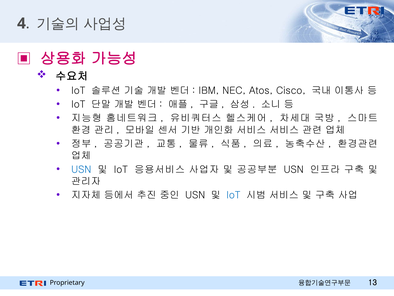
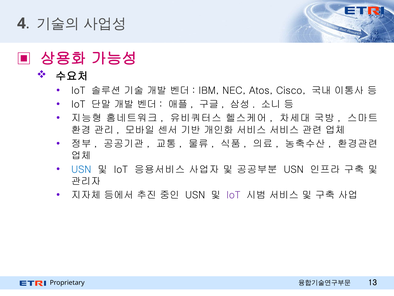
IoT colour: blue -> purple (233, 195)
